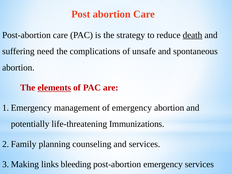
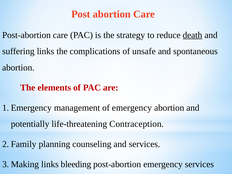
suffering need: need -> links (46, 51)
elements underline: present -> none (54, 88)
Immunizations: Immunizations -> Contraception (137, 124)
